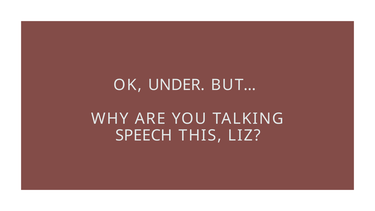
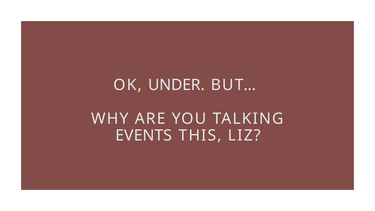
SPEECH: SPEECH -> EVENTS (144, 135)
